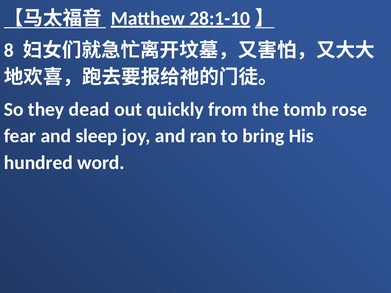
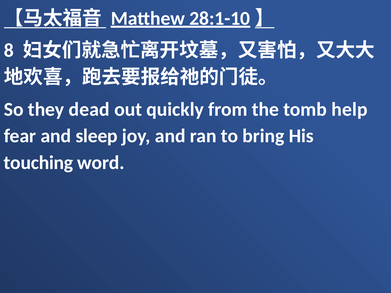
rose: rose -> help (349, 109)
hundred: hundred -> touching (38, 163)
